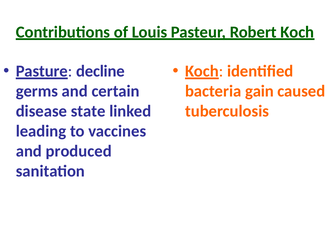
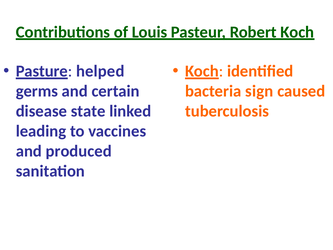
decline: decline -> helped (100, 71)
gain: gain -> sign (259, 91)
